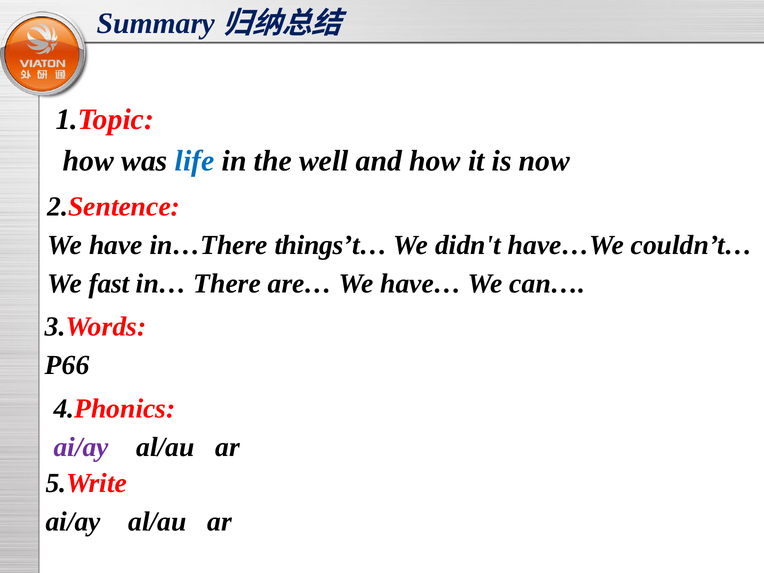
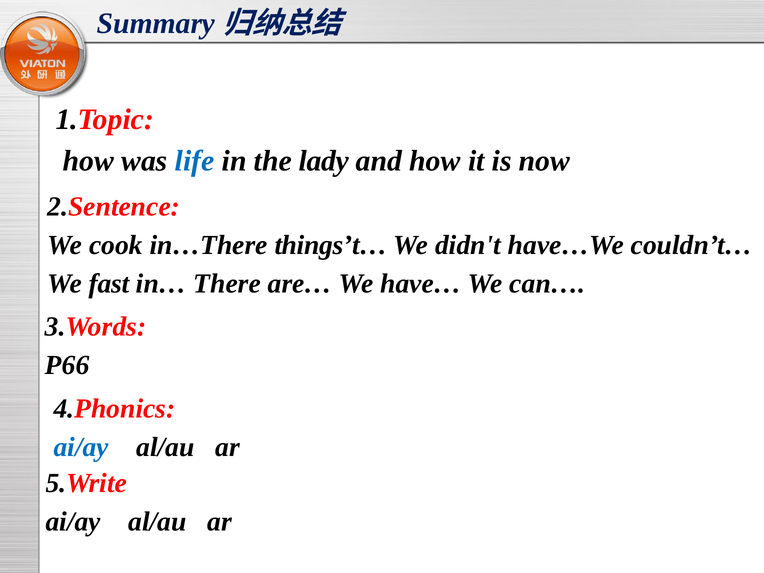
well: well -> lady (324, 161)
have: have -> cook (116, 245)
ai/ay colour: purple -> blue (81, 447)
